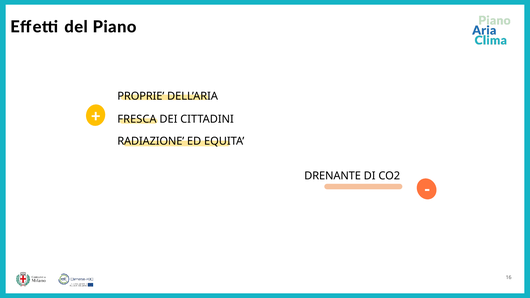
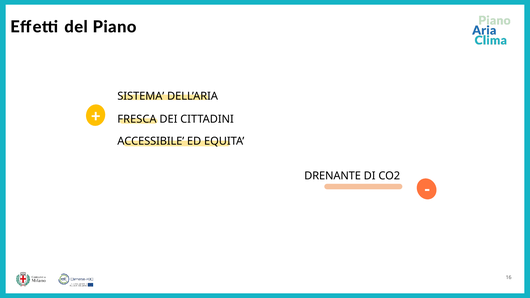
PROPRIE: PROPRIE -> SISTEMA (141, 96)
RADIAZIONE: RADIAZIONE -> ACCESSIBILE (151, 141)
